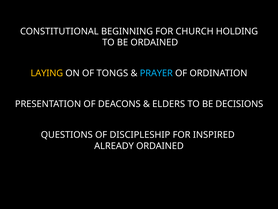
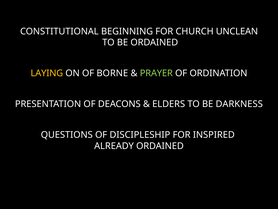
HOLDING: HOLDING -> UNCLEAN (237, 31)
TONGS: TONGS -> BORNE (112, 73)
PRAYER colour: light blue -> light green (156, 73)
DECISIONS: DECISIONS -> DARKNESS (239, 104)
